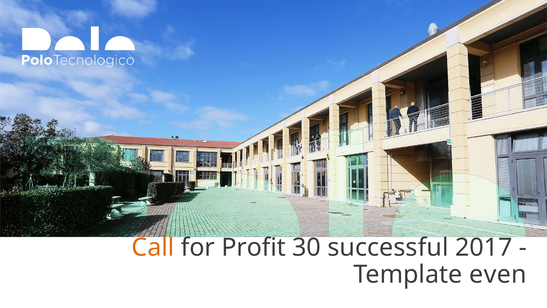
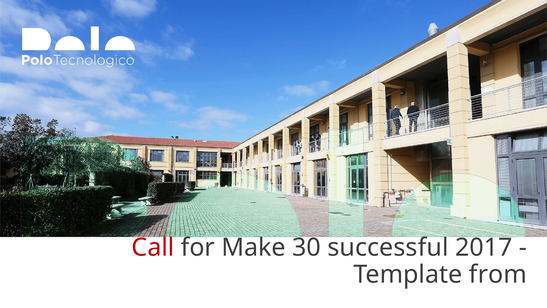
Call colour: orange -> red (153, 247)
Profit: Profit -> Make (254, 247)
even: even -> from (498, 274)
